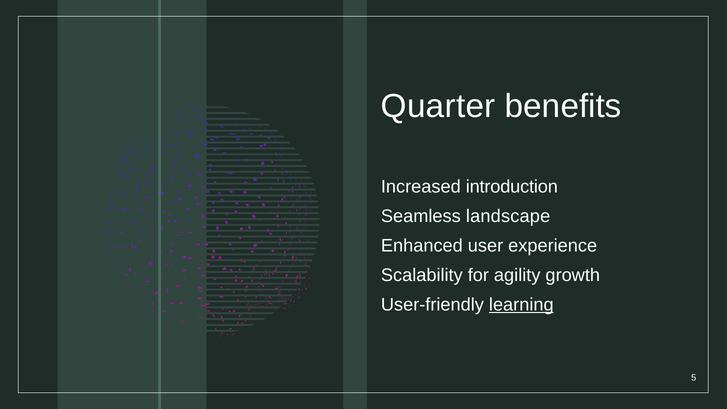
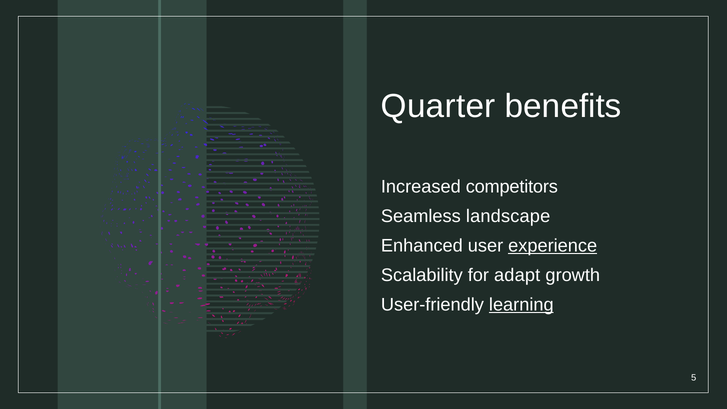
introduction: introduction -> competitors (512, 187)
experience underline: none -> present (553, 246)
agility: agility -> adapt (517, 275)
